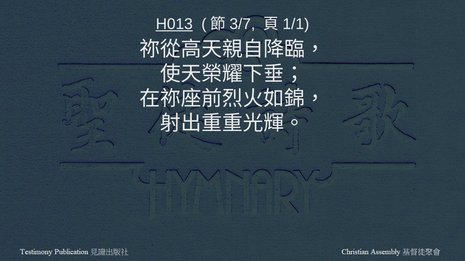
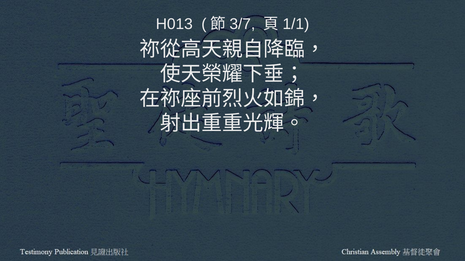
H013 underline: present -> none (174, 24)
